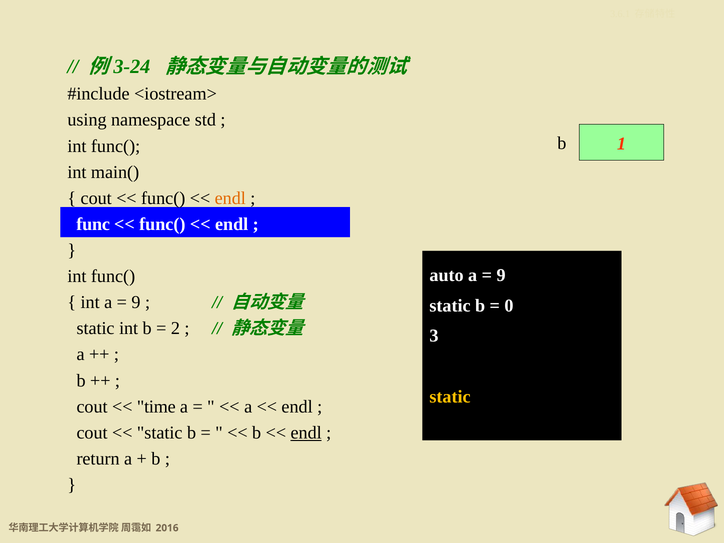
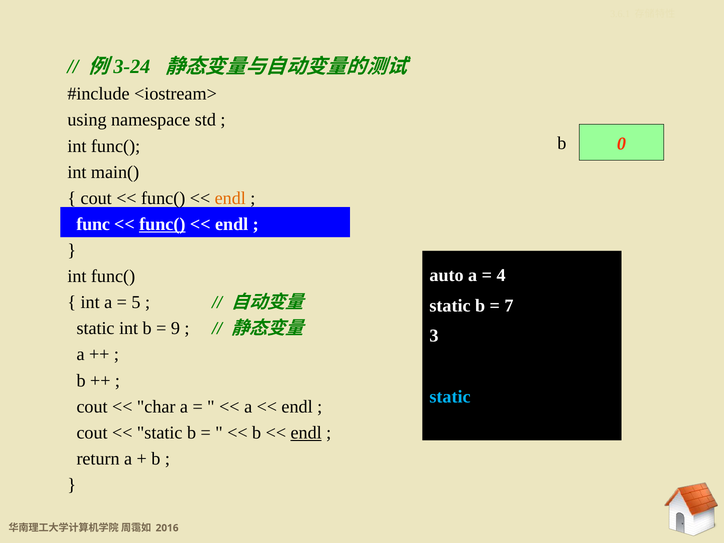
1: 1 -> 0 (621, 144)
func( underline: none -> present (162, 224)
9: 9 -> 4 (501, 275)
9: 9 -> 5 (136, 302)
0: 0 -> 7 (509, 306)
2: 2 -> 9 (175, 328)
static colour: yellow -> light blue (450, 397)
time: time -> char (156, 407)
